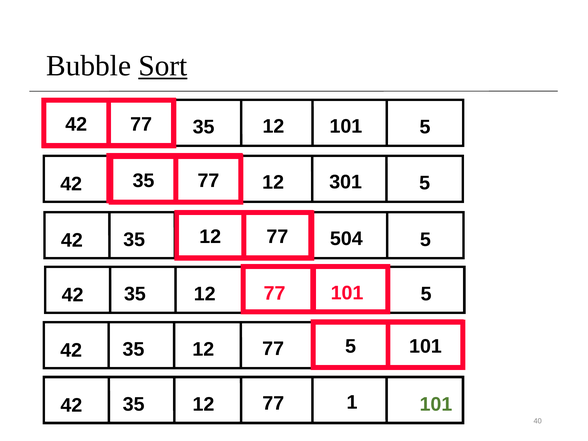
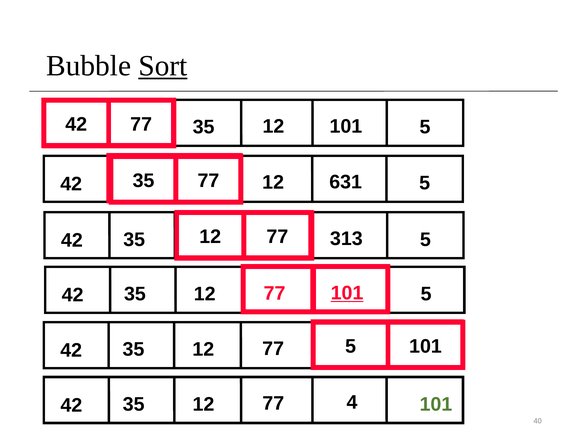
301: 301 -> 631 (346, 182)
504: 504 -> 313 (346, 239)
101 underline: none -> present (347, 293)
1: 1 -> 4 (352, 402)
